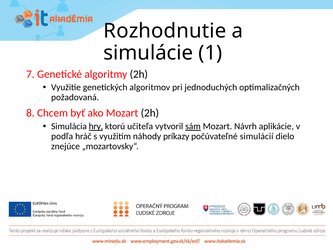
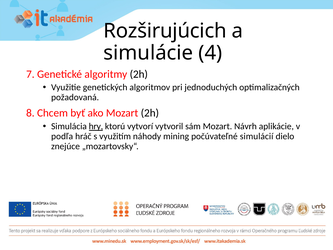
Rozhodnutie: Rozhodnutie -> Rozširujúcich (165, 31)
1: 1 -> 4 (210, 53)
učiteľa: učiteľa -> vytvorí (140, 126)
sám underline: present -> none (193, 126)
príkazy: príkazy -> mining (176, 136)
